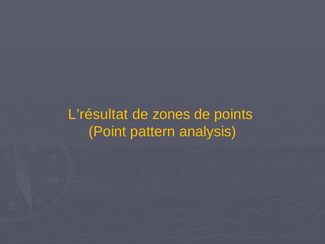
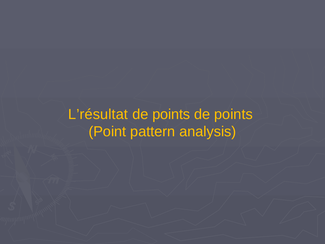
zones: zones -> points (171, 114)
